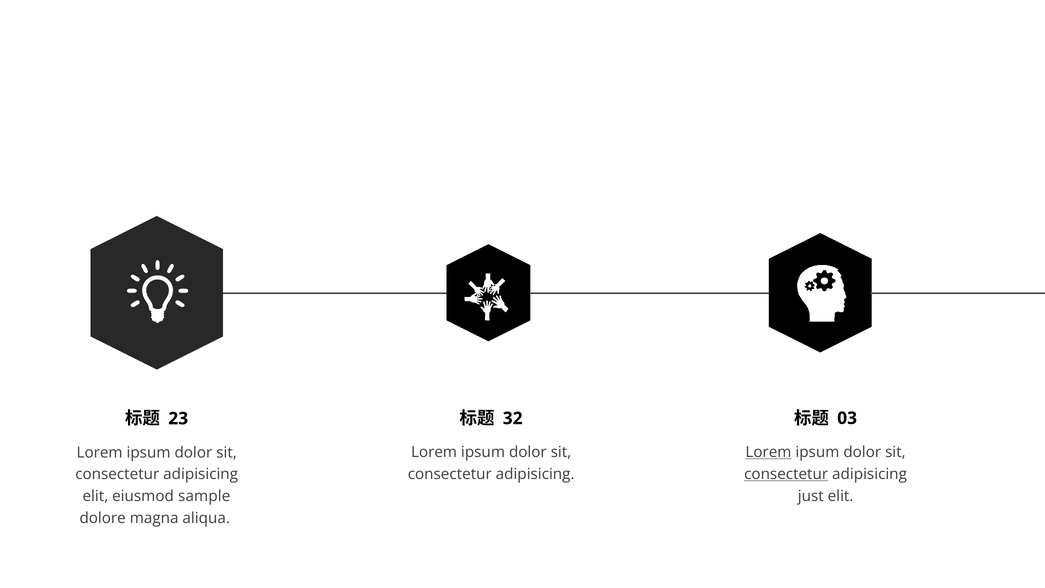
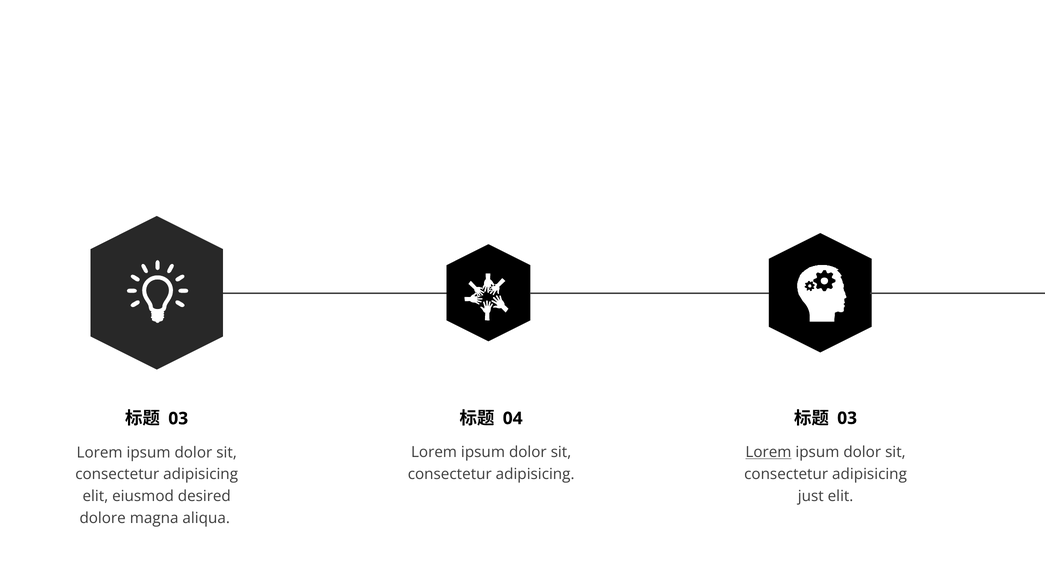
32: 32 -> 04 (513, 418)
23: 23 -> 03 (178, 418)
consectetur underline: present -> none (786, 474)
sample: sample -> desired (204, 496)
